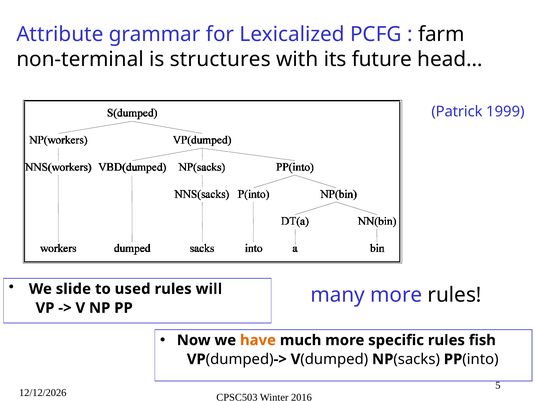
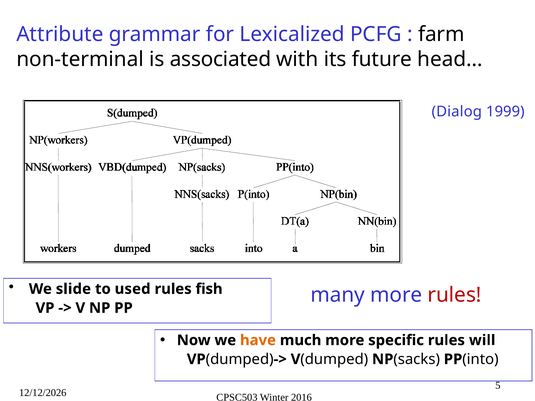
structures: structures -> associated (221, 59)
Patrick: Patrick -> Dialog (457, 112)
will: will -> fish (209, 289)
rules colour: black -> red (455, 295)
fish: fish -> will (482, 340)
